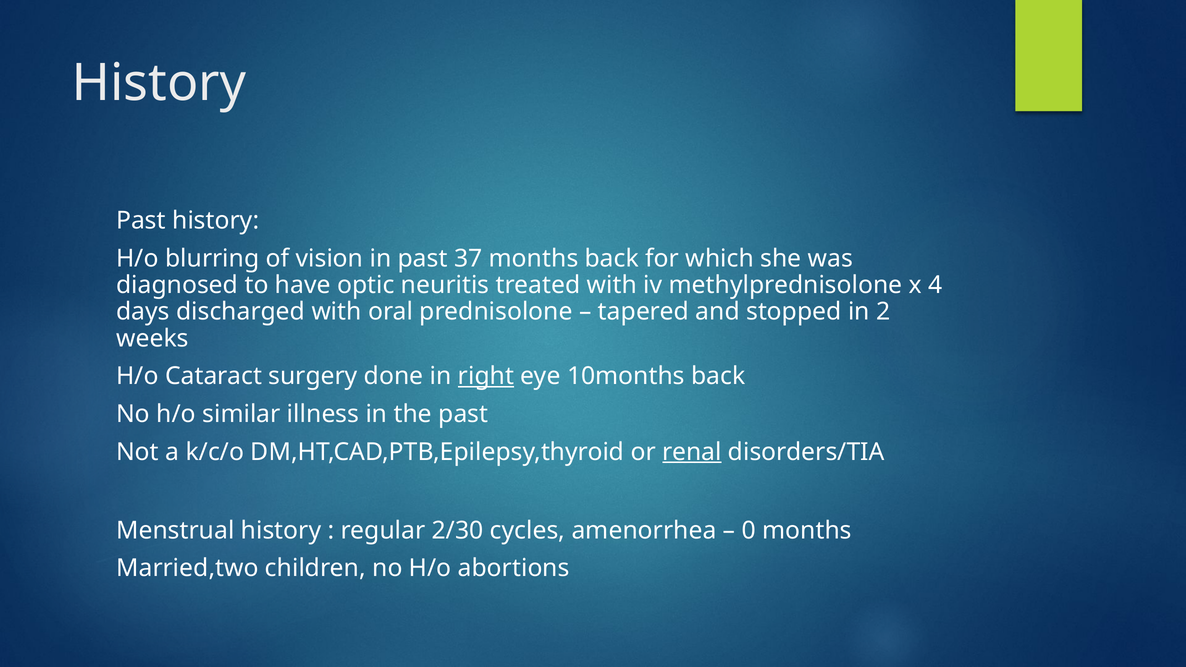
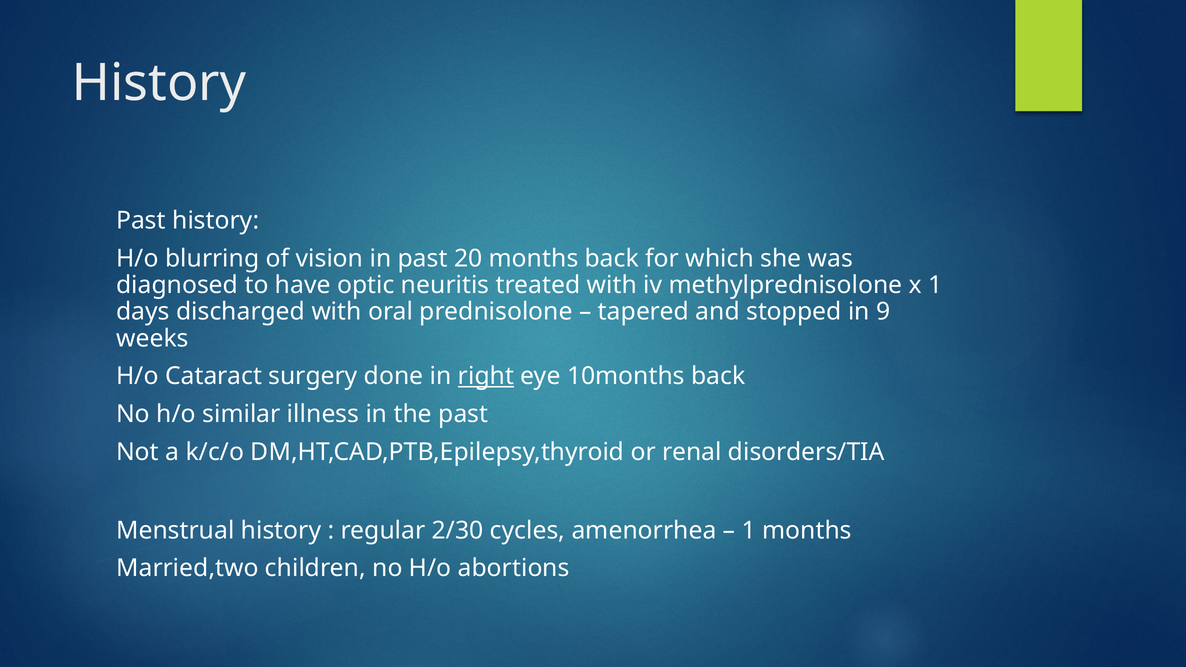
37: 37 -> 20 (468, 259)
x 4: 4 -> 1 (935, 285)
2: 2 -> 9 (883, 312)
renal underline: present -> none (692, 452)
0: 0 -> 1 (749, 530)
